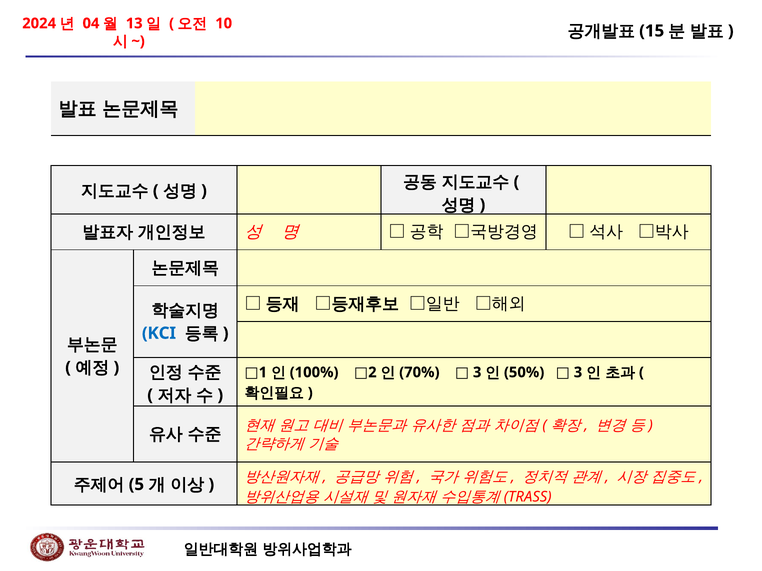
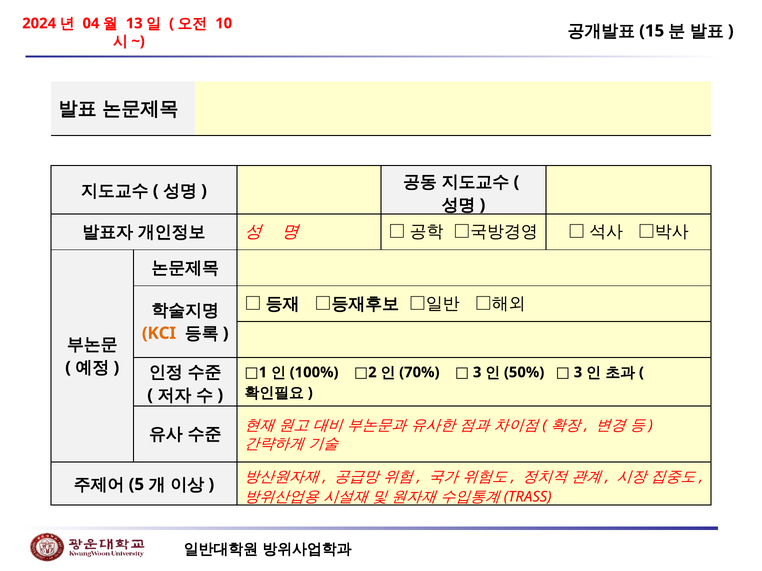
KCI colour: blue -> orange (159, 333)
